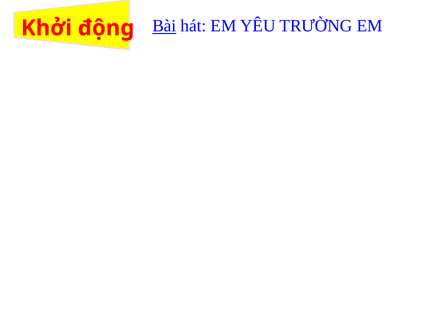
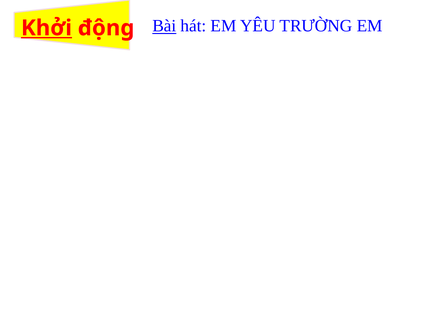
Khởi underline: none -> present (47, 28)
